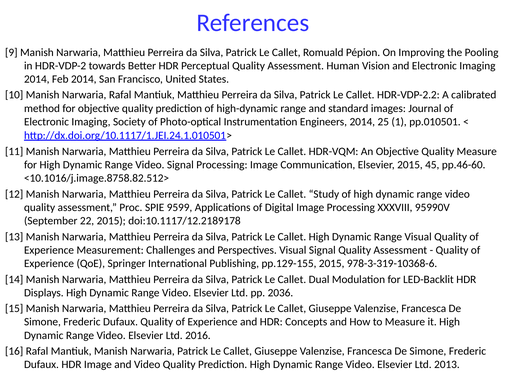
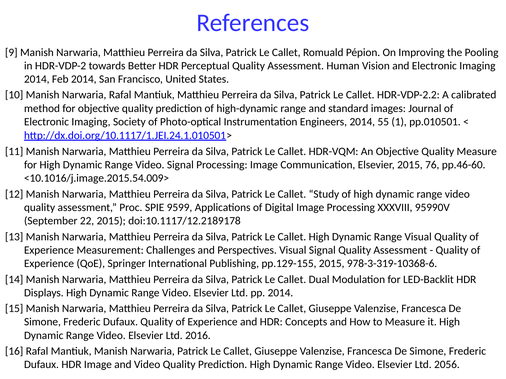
25: 25 -> 55 (383, 122)
45: 45 -> 76 (432, 165)
<10.1016/j.image.8758.82.512>: <10.1016/j.image.8758.82.512> -> <10.1016/j.image.2015.54.009> (97, 179)
pp 2036: 2036 -> 2014 (280, 293)
2013: 2013 -> 2056 (447, 365)
